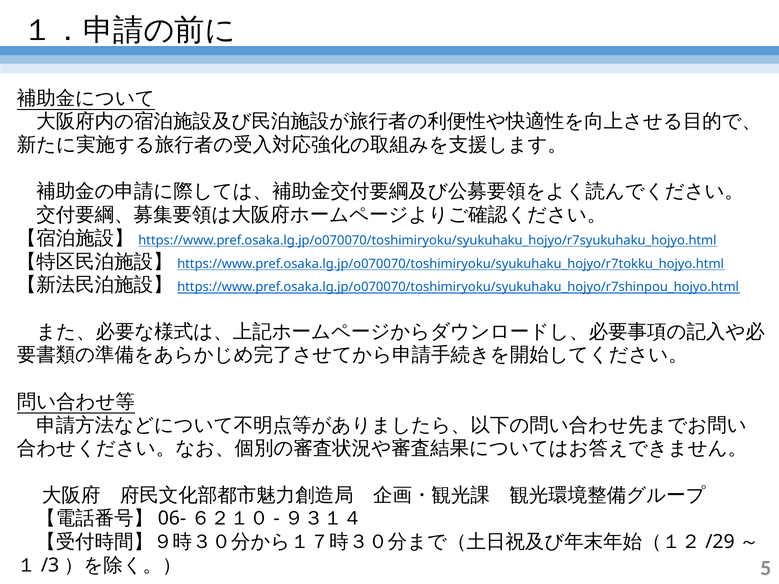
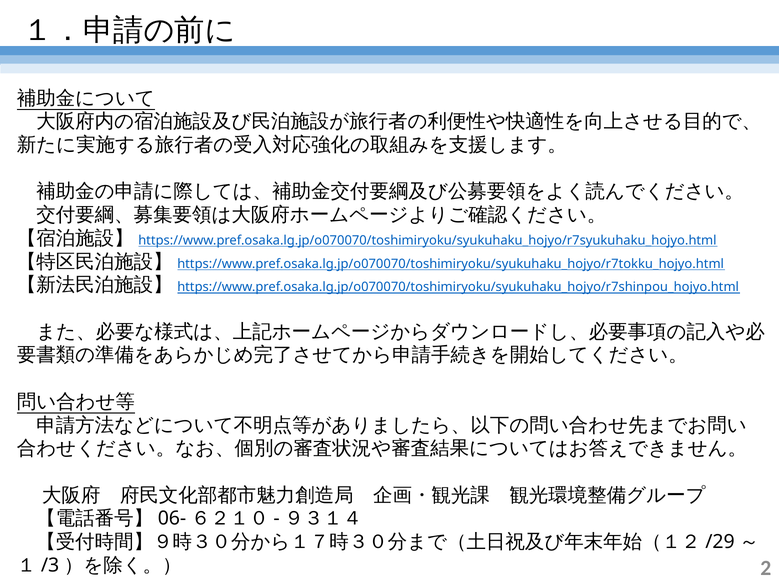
5: 5 -> 2 (766, 568)
